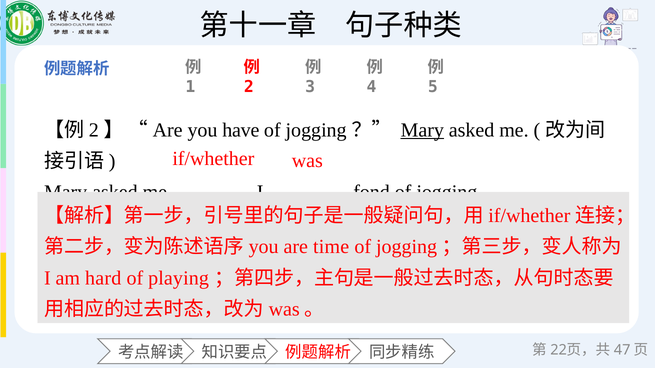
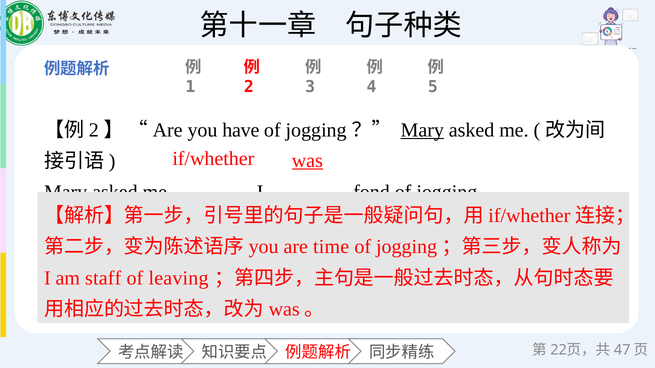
was underline: none -> present (307, 161)
hard: hard -> staff (103, 278)
playing: playing -> leaving (179, 278)
